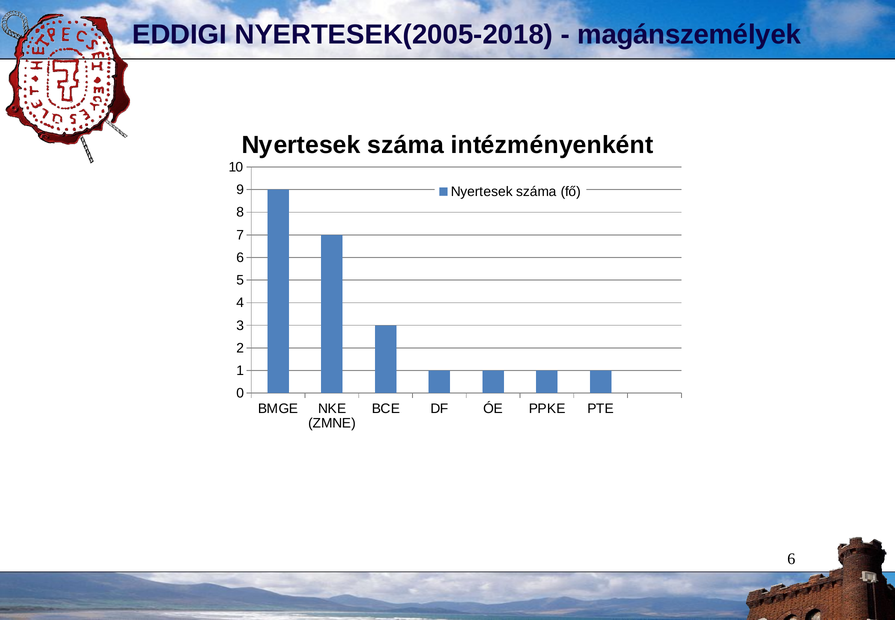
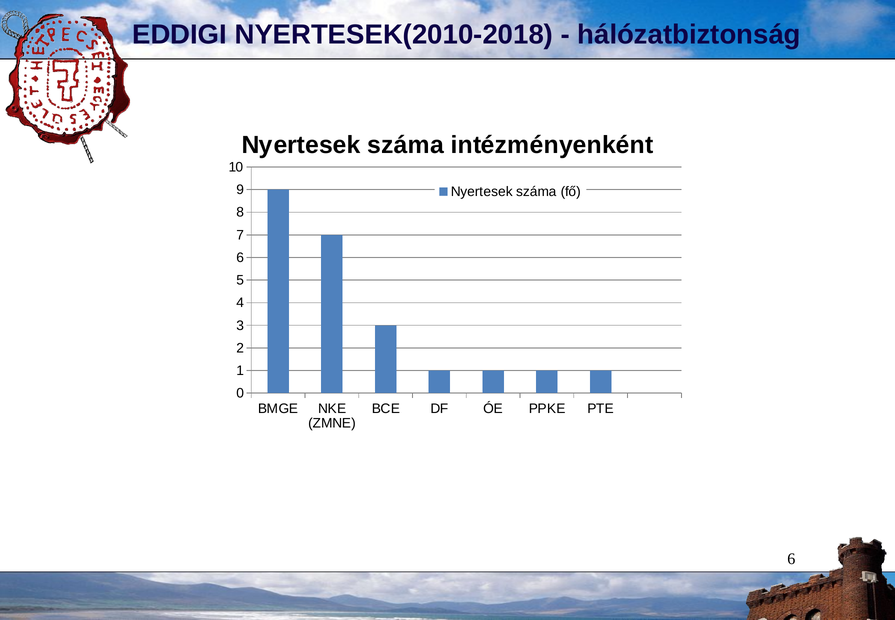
NYERTESEK(2005-2018: NYERTESEK(2005-2018 -> NYERTESEK(2010-2018 (394, 35)
magánszemélyek: magánszemélyek -> hálózatbiztonság (689, 35)
